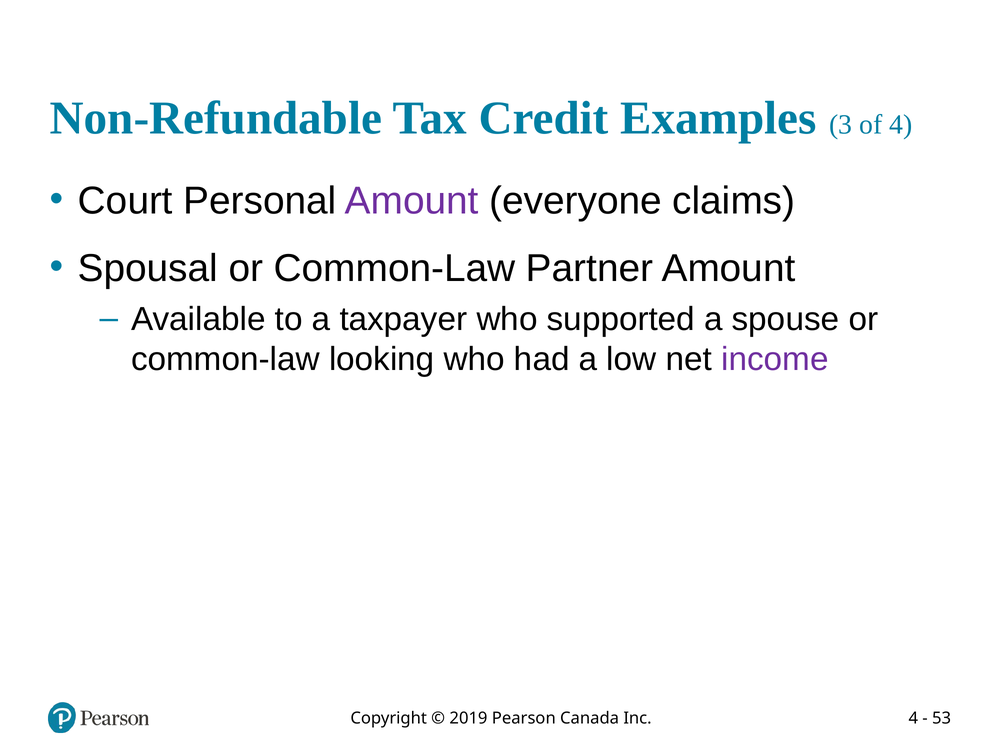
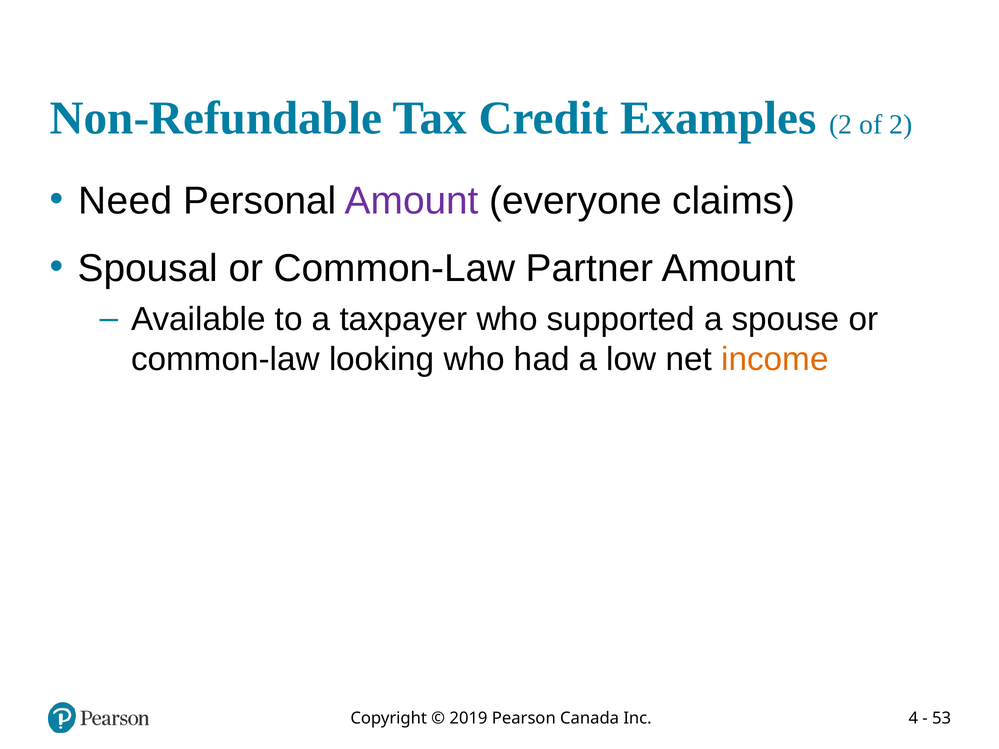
Examples 3: 3 -> 2 (841, 125)
of 4: 4 -> 2 (901, 125)
Court: Court -> Need (125, 201)
income colour: purple -> orange (775, 360)
